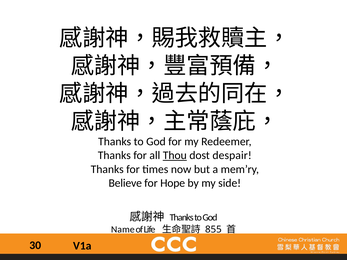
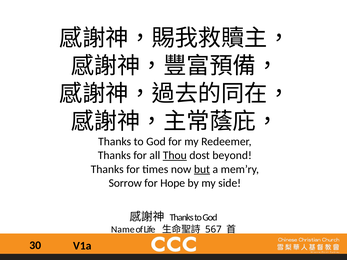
despair: despair -> beyond (232, 156)
but underline: none -> present (202, 169)
Believe: Believe -> Sorrow (125, 183)
855: 855 -> 567 (213, 230)
